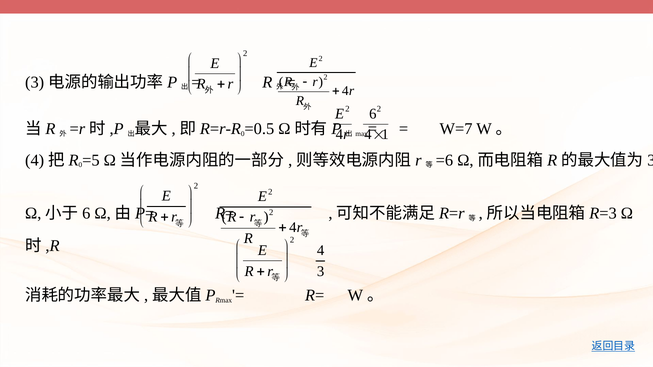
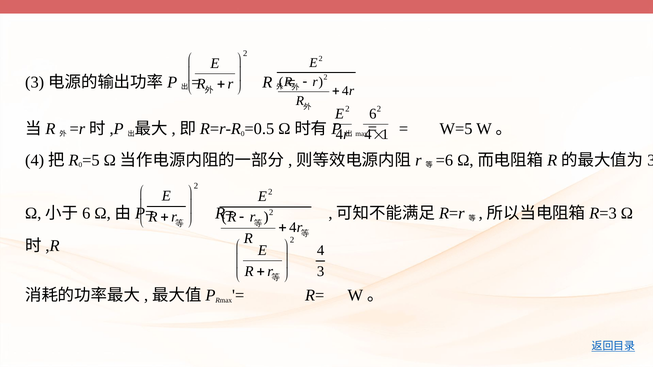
W=7: W=7 -> W=5 (456, 129)
